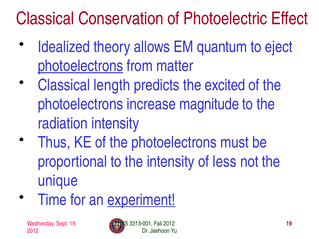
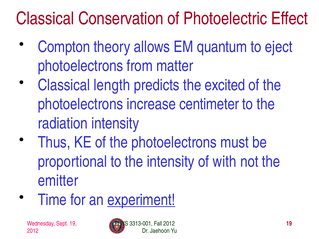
Idealized: Idealized -> Compton (64, 47)
photoelectrons underline: present -> none (80, 66)
magnitude: magnitude -> centimeter (209, 104)
less: less -> with (225, 162)
unique: unique -> emitter (58, 181)
